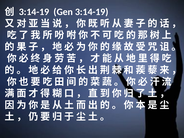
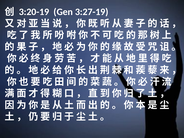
3:14-19: 3:14-19 -> 3:20-19 (34, 12)
Gen 3:14-19: 3:14-19 -> 3:27-19 (92, 12)
